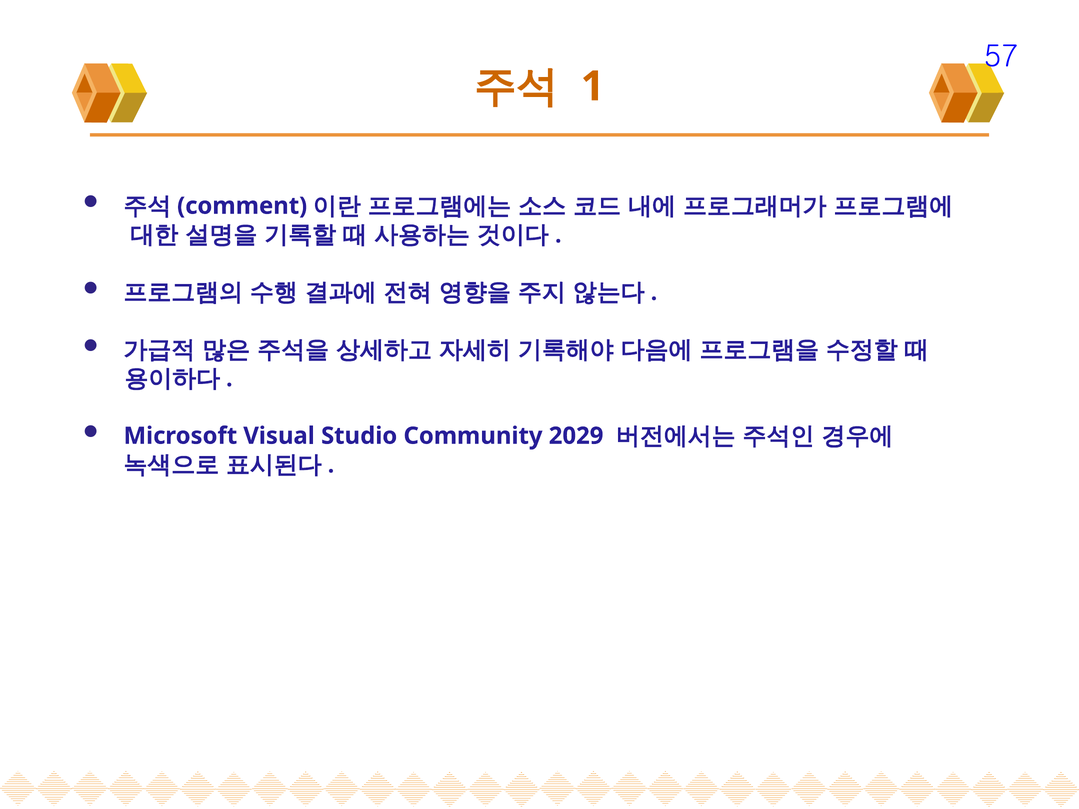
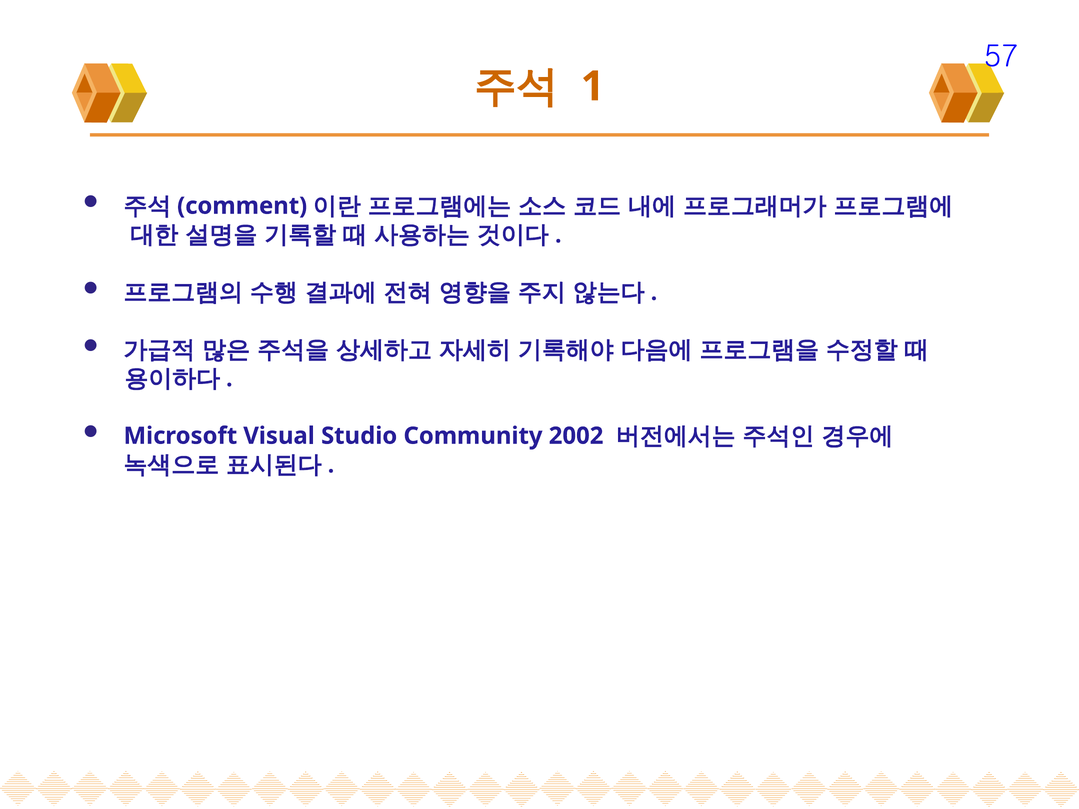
2029: 2029 -> 2002 (576, 436)
